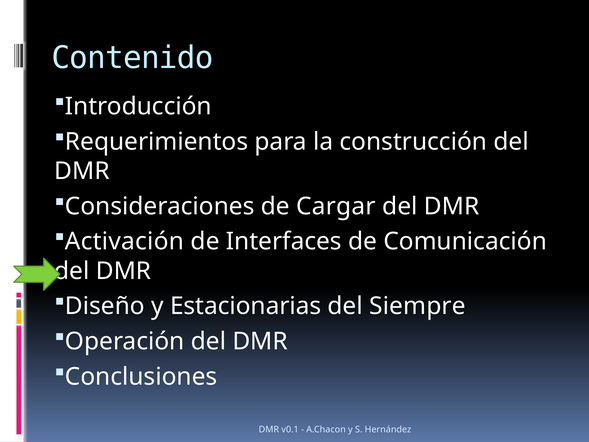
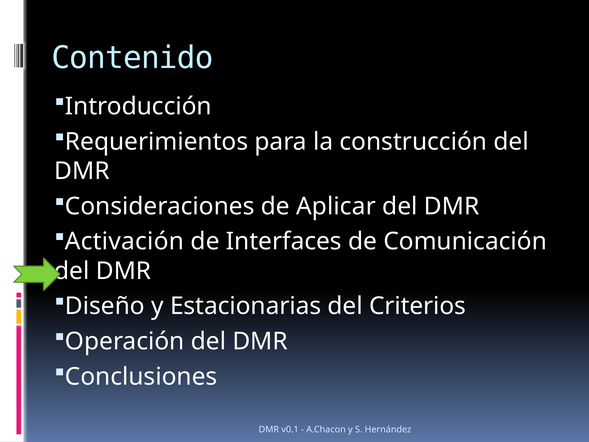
Cargar: Cargar -> Aplicar (336, 206)
Siempre: Siempre -> Criterios (418, 306)
